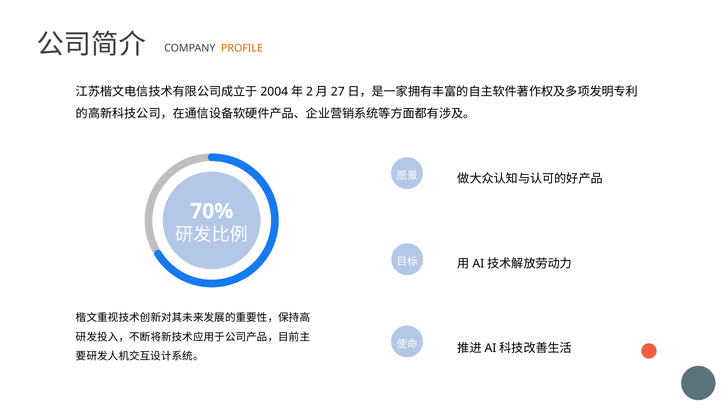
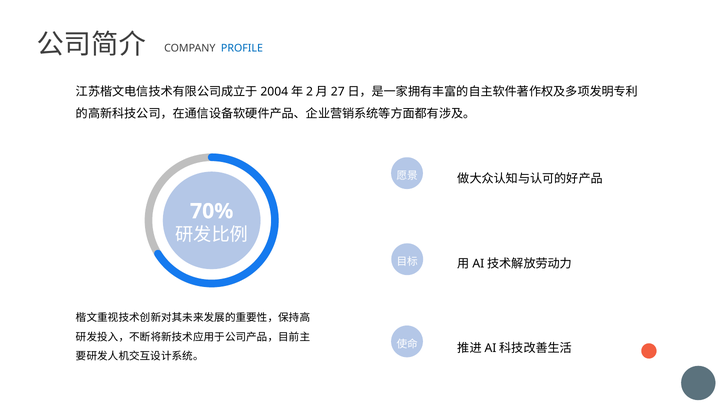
PROFILE colour: orange -> blue (242, 48)
